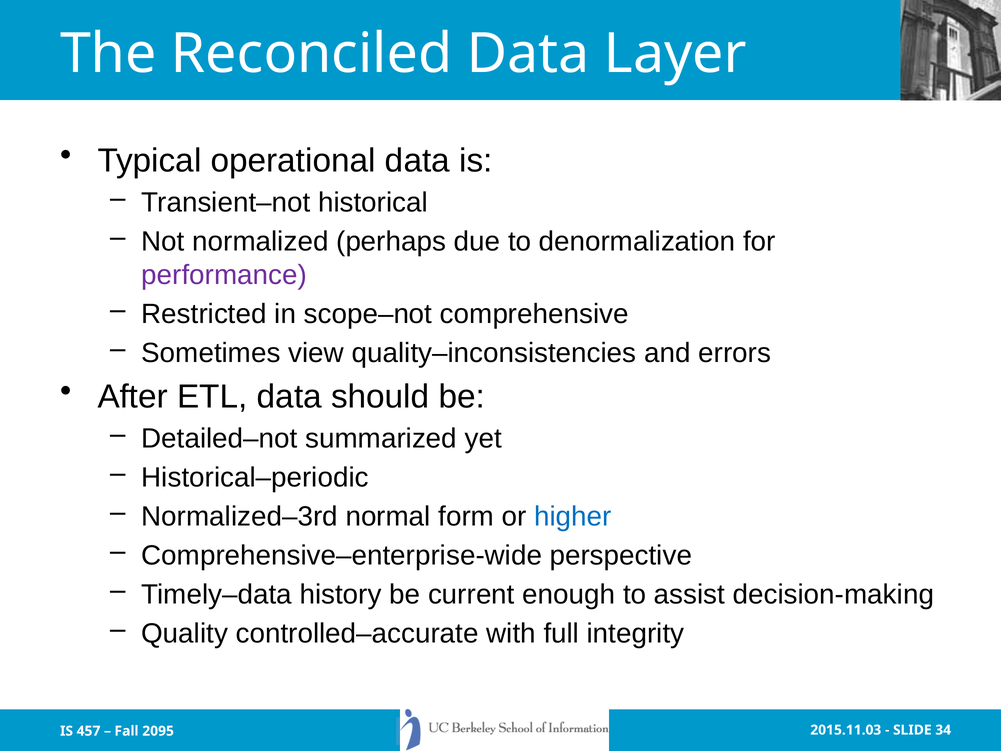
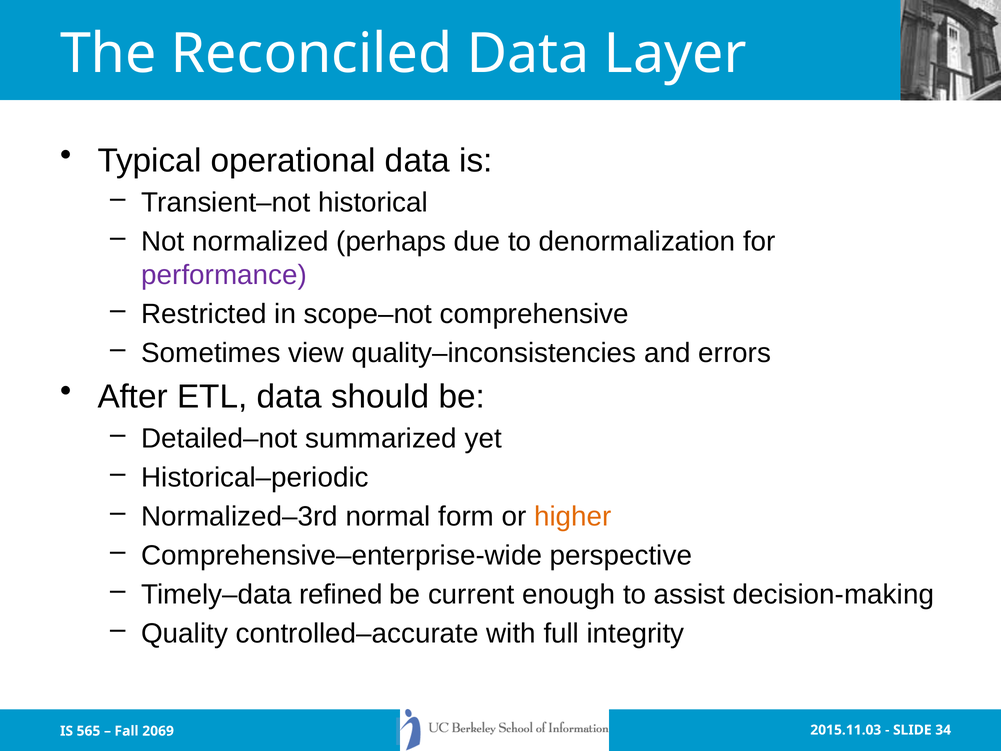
higher colour: blue -> orange (573, 516)
history: history -> refined (341, 594)
457: 457 -> 565 (88, 731)
2095: 2095 -> 2069 (158, 731)
